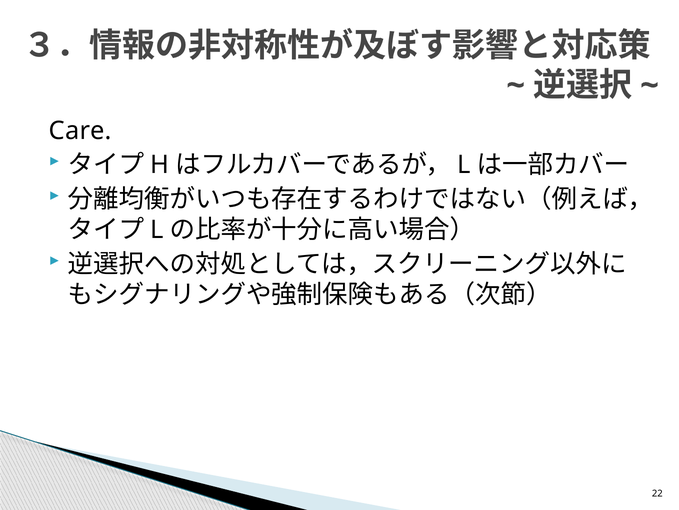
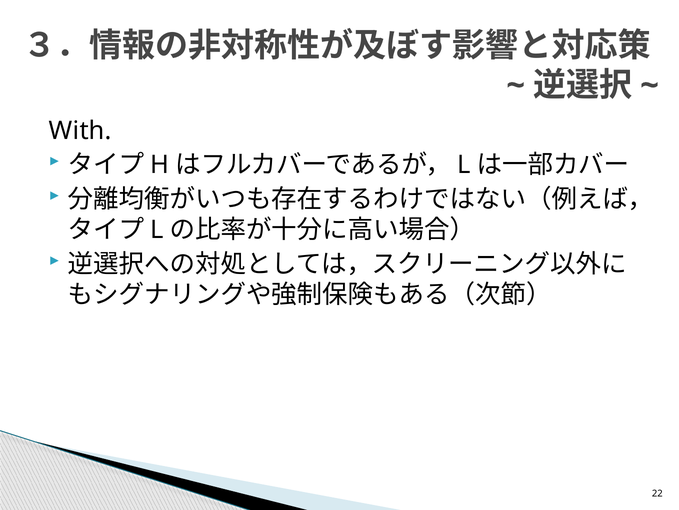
Care: Care -> With (80, 130)
